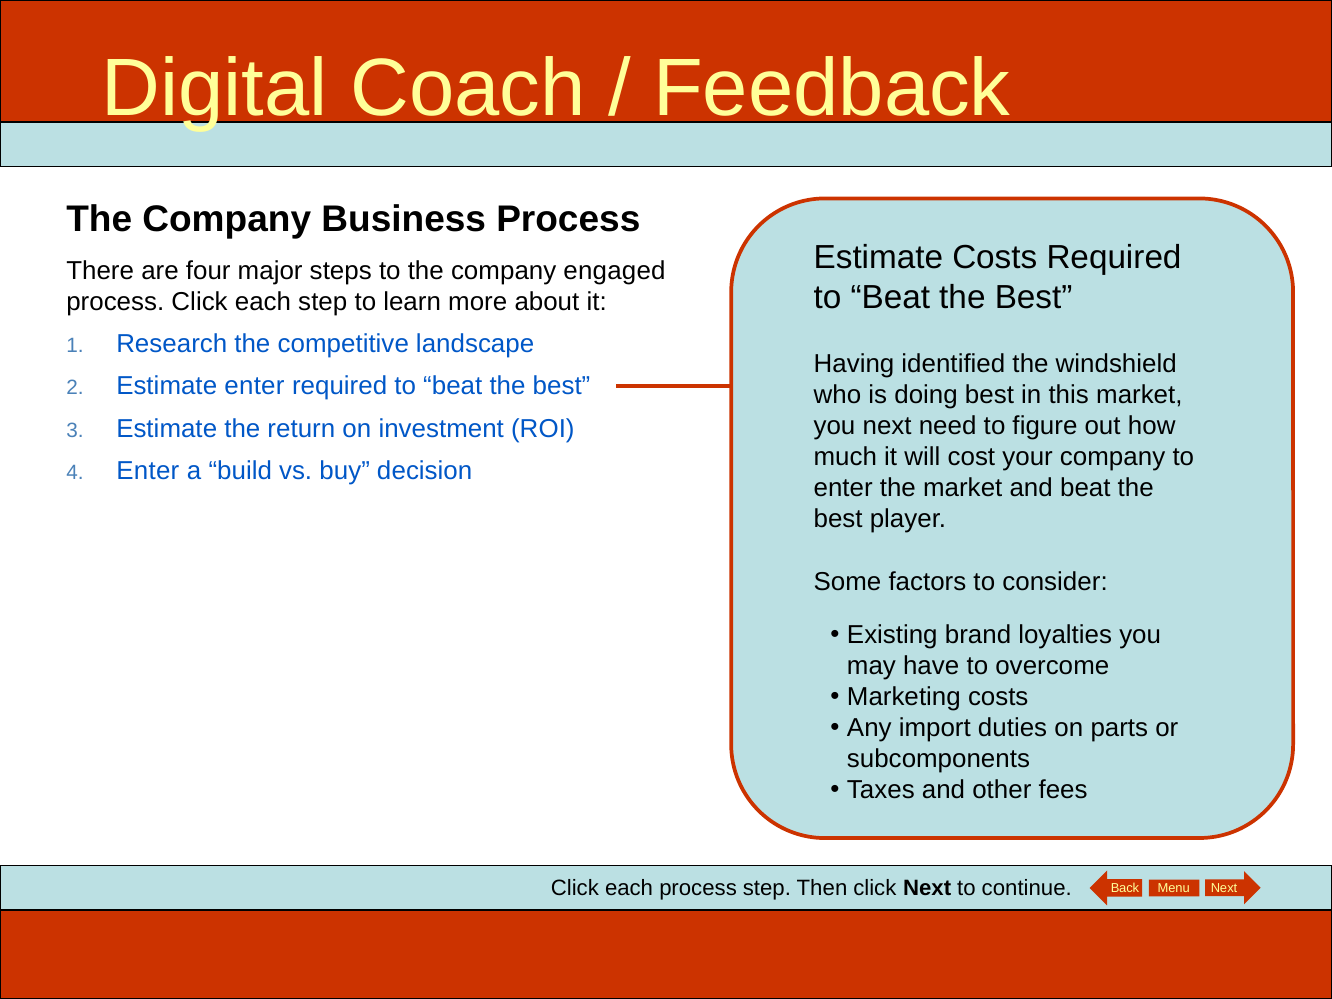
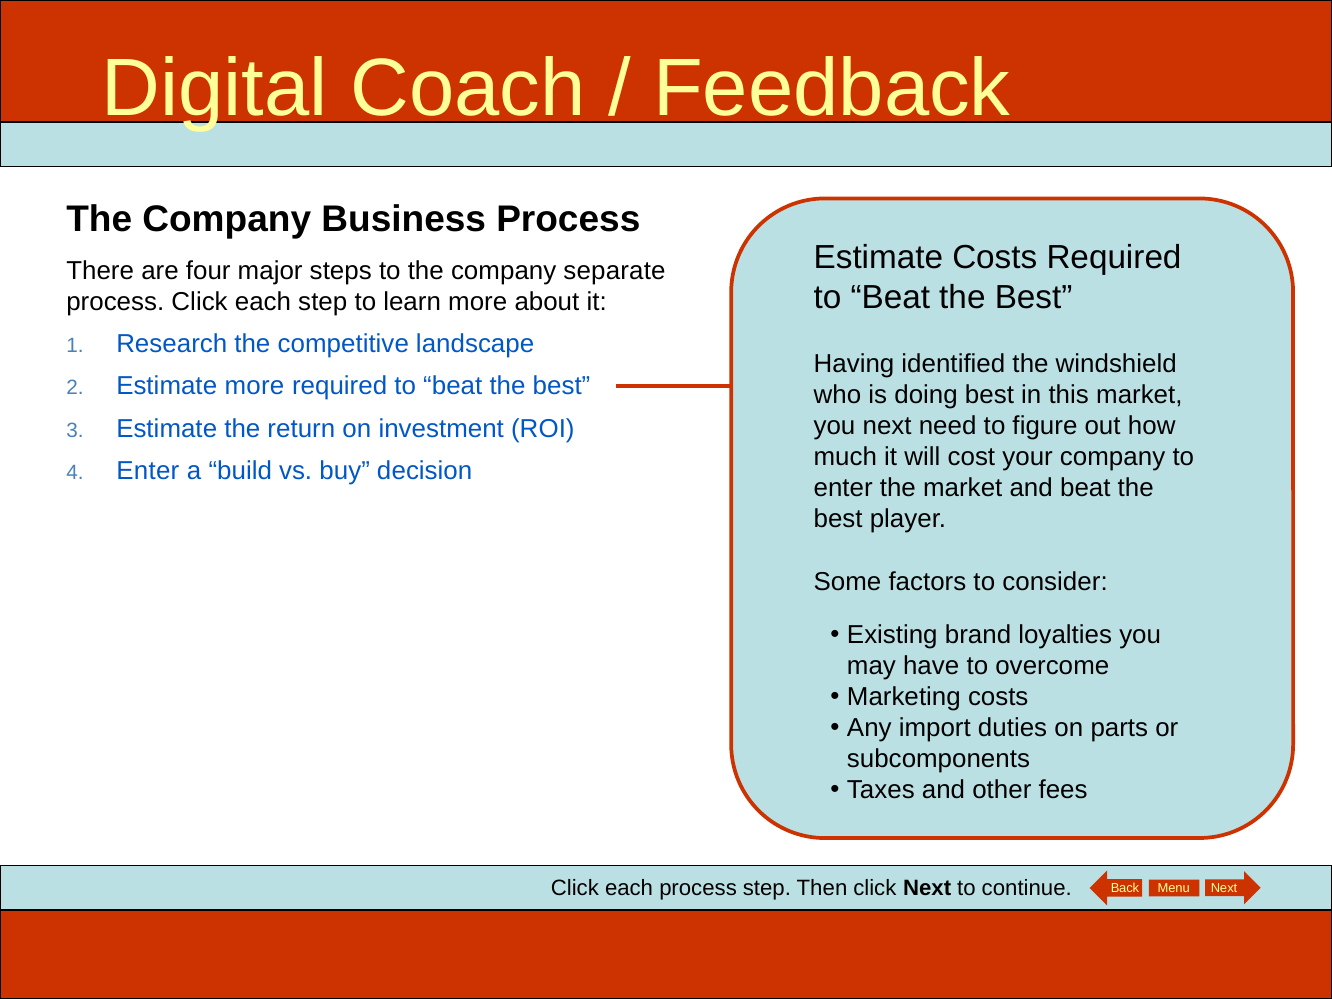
engaged: engaged -> separate (615, 271)
Estimate enter: enter -> more (254, 386)
